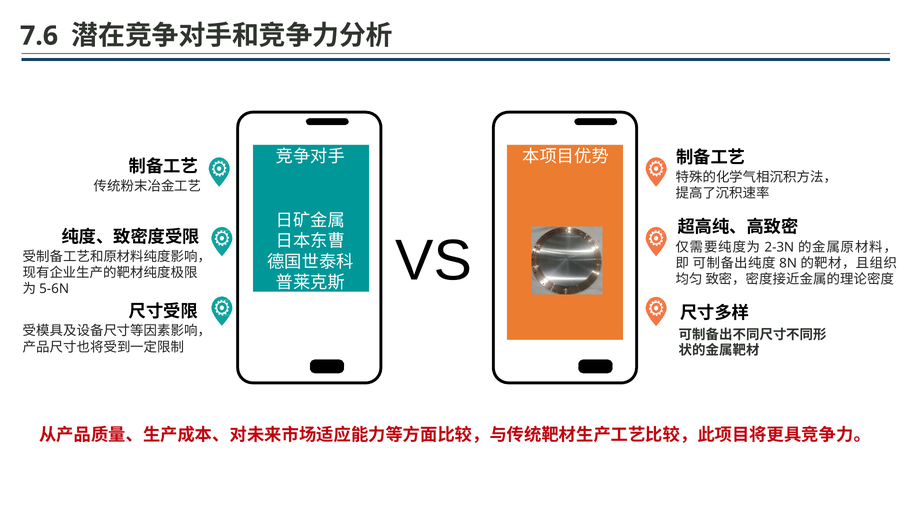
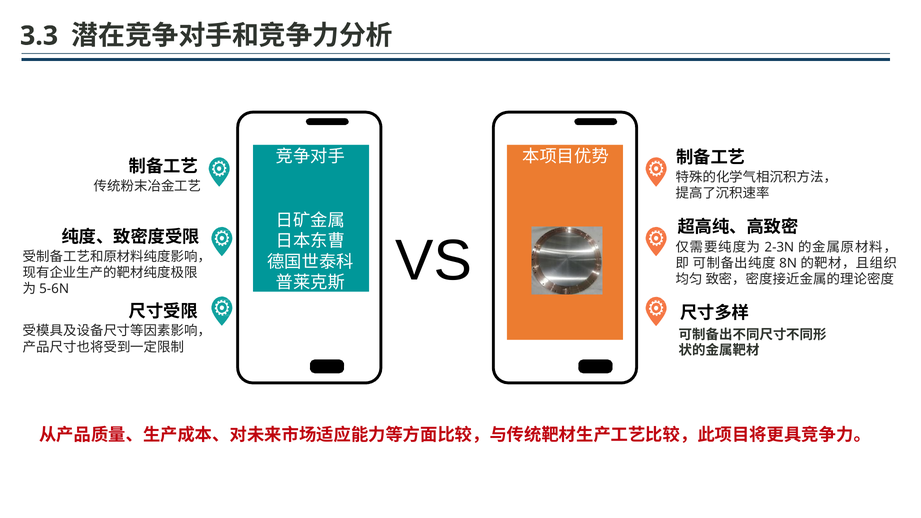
7.6: 7.6 -> 3.3 (39, 36)
